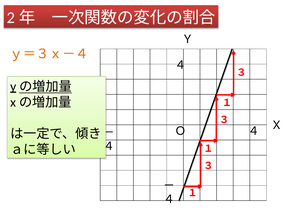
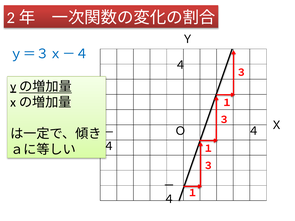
ｙ＝３ｘ－４ colour: orange -> blue (49, 54)
